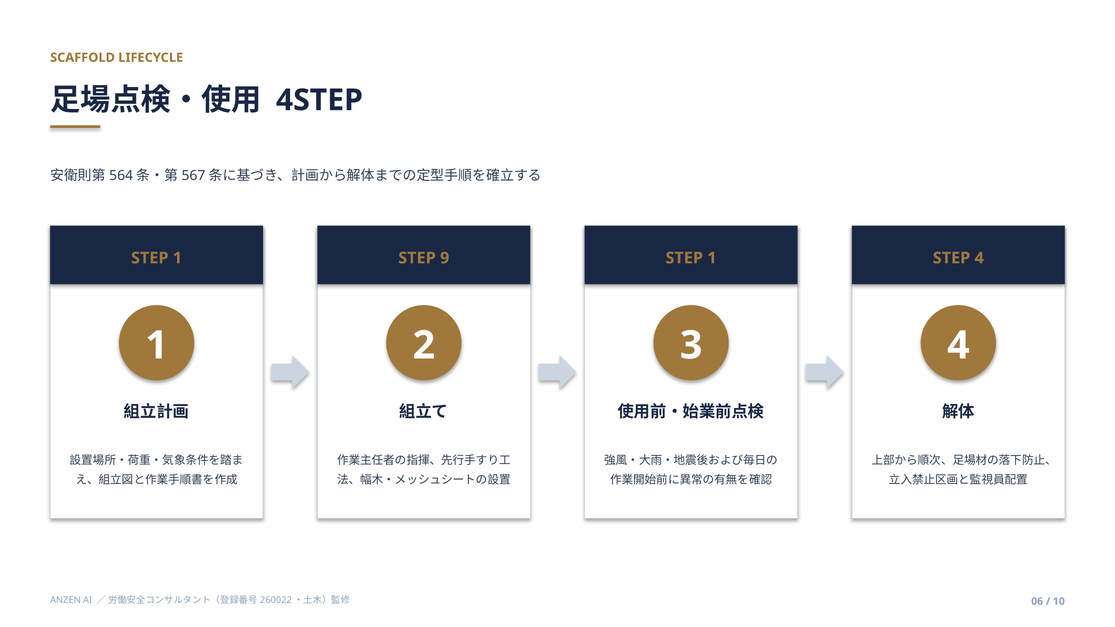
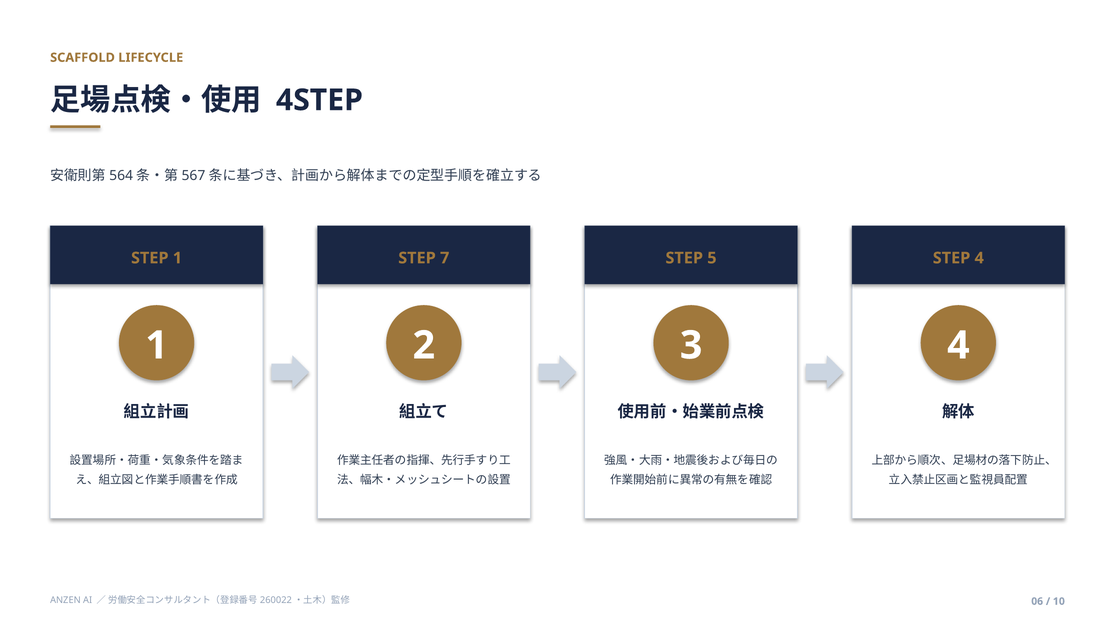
9: 9 -> 7 (445, 258)
1: 1 -> 5 (712, 258)
